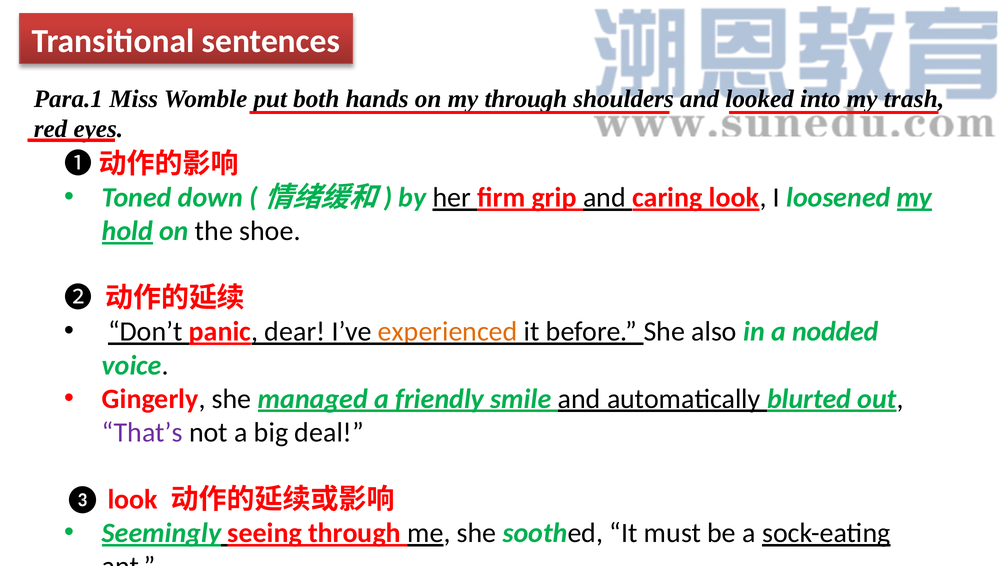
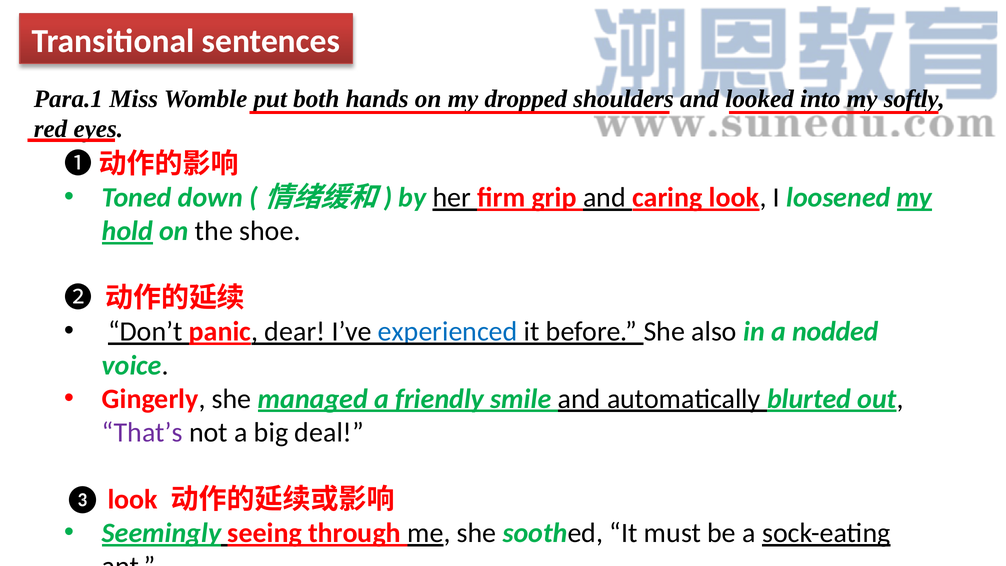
my through: through -> dropped (526, 99)
trash: trash -> softly (914, 99)
experienced colour: orange -> blue (448, 332)
